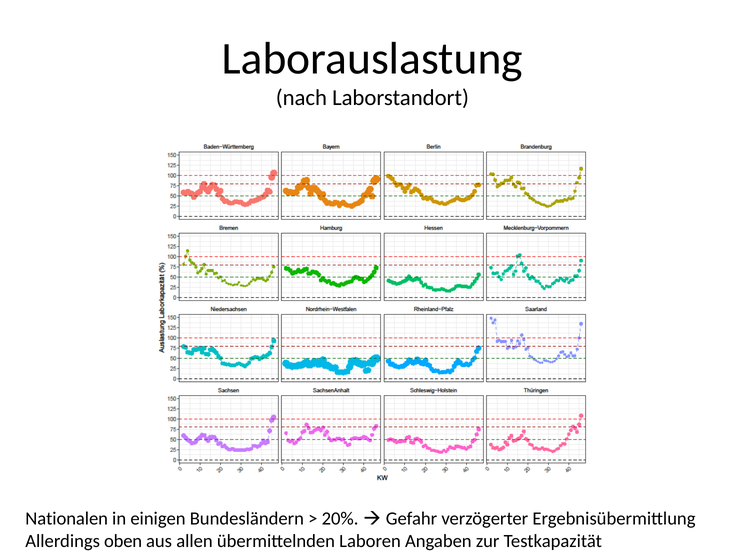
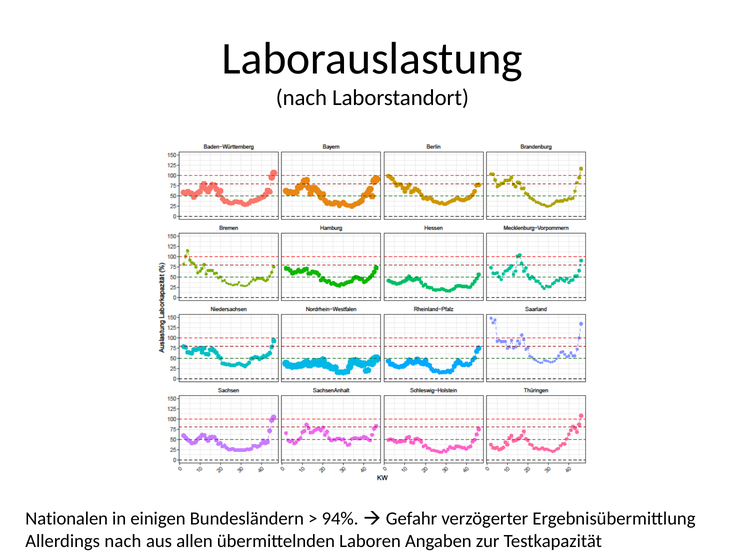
20%: 20% -> 94% (340, 519)
Allerdings oben: oben -> nach (123, 541)
